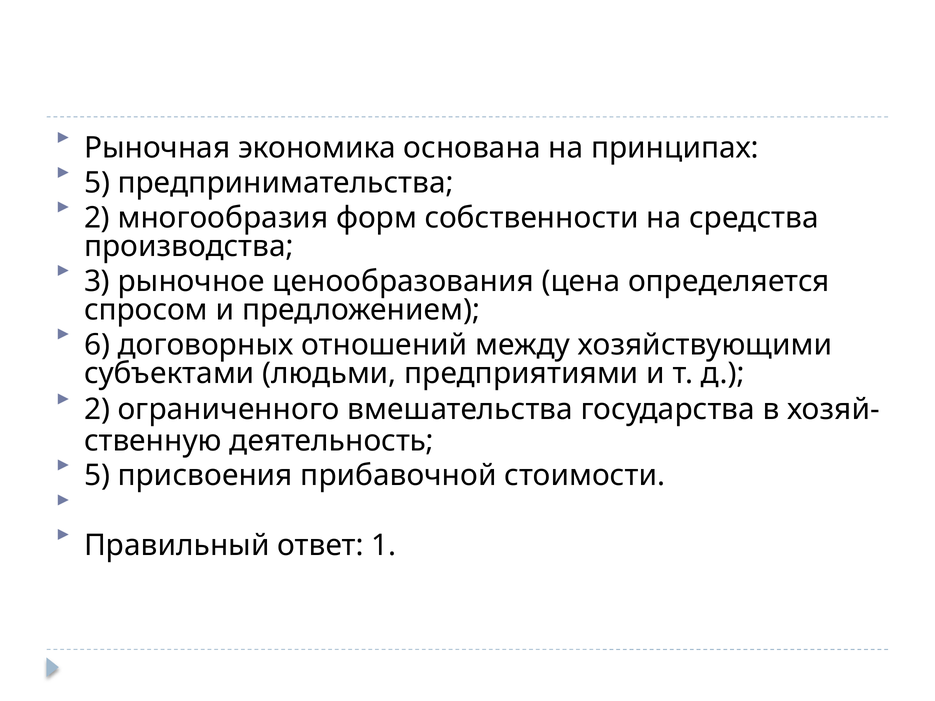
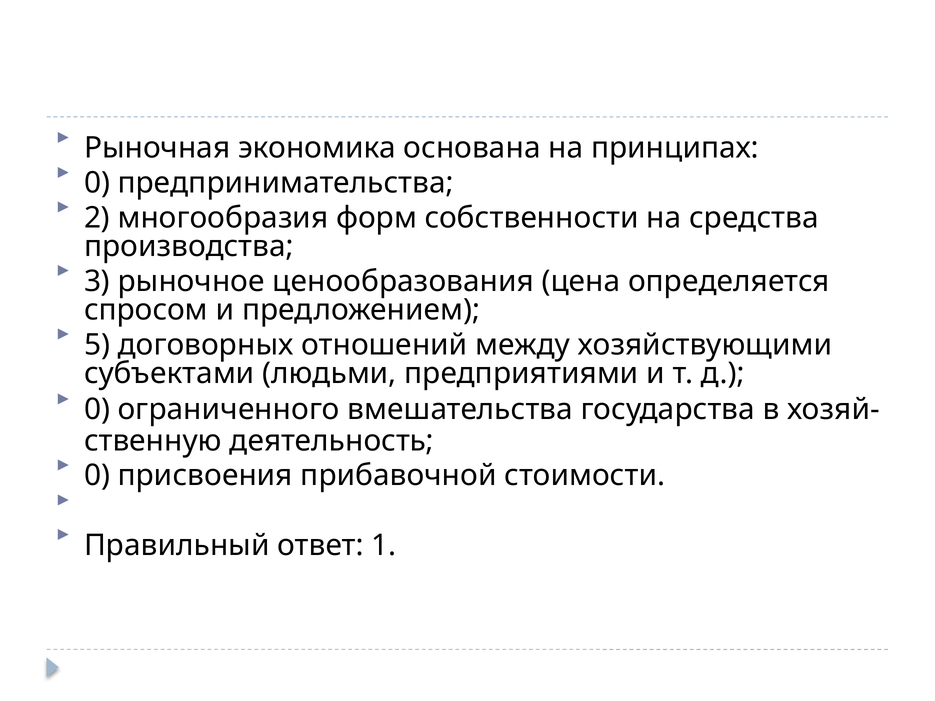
5: 5 -> 0 (97, 183)
6: 6 -> 5 (97, 345)
2: 2 -> 0 (97, 409)
5: 5 -> 0 (97, 476)
